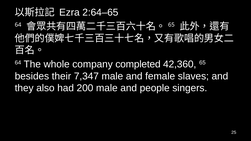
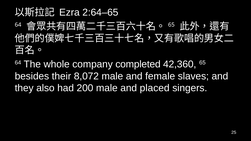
7,347: 7,347 -> 8,072 (86, 76)
people: people -> placed (155, 88)
